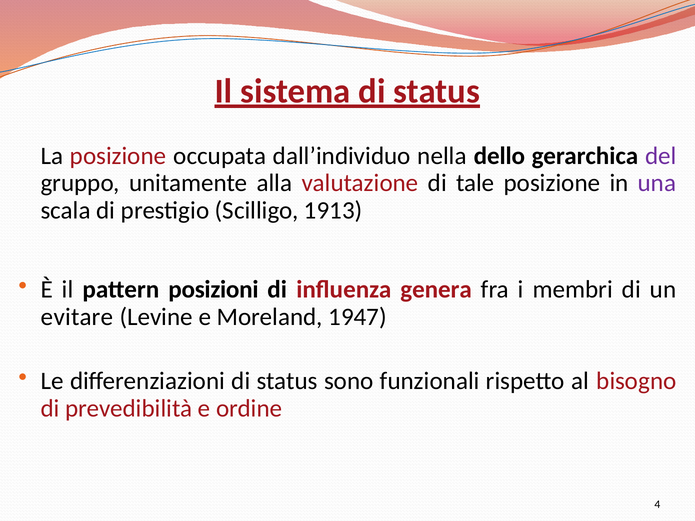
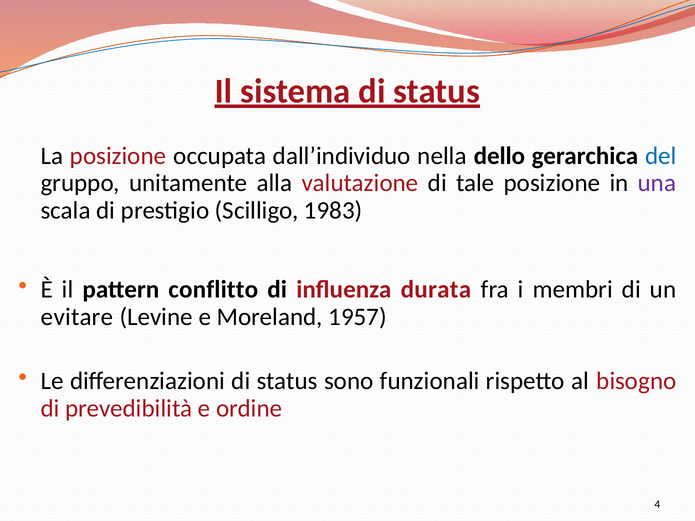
del colour: purple -> blue (661, 156)
1913: 1913 -> 1983 (333, 210)
posizioni: posizioni -> conflitto (213, 290)
genera: genera -> durata (436, 290)
1947: 1947 -> 1957 (358, 317)
